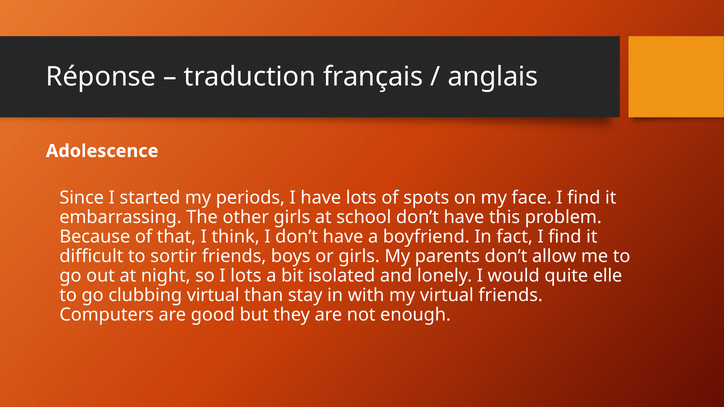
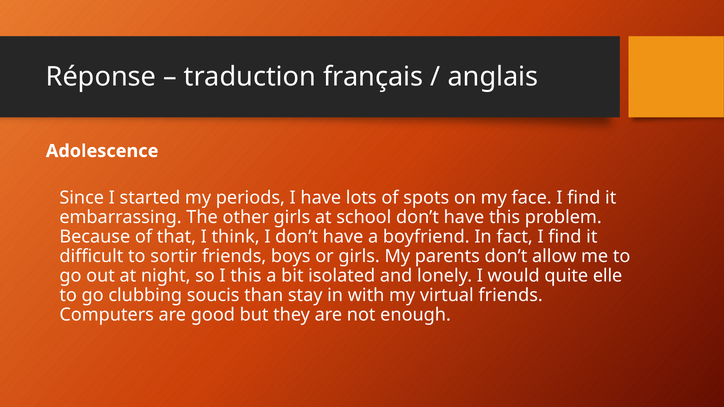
I lots: lots -> this (246, 276)
clubbing virtual: virtual -> soucis (213, 295)
